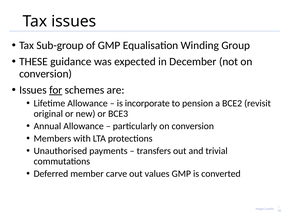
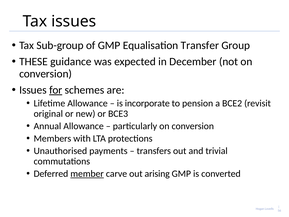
Winding: Winding -> Transfer (200, 45)
member underline: none -> present (87, 174)
values: values -> arising (157, 174)
